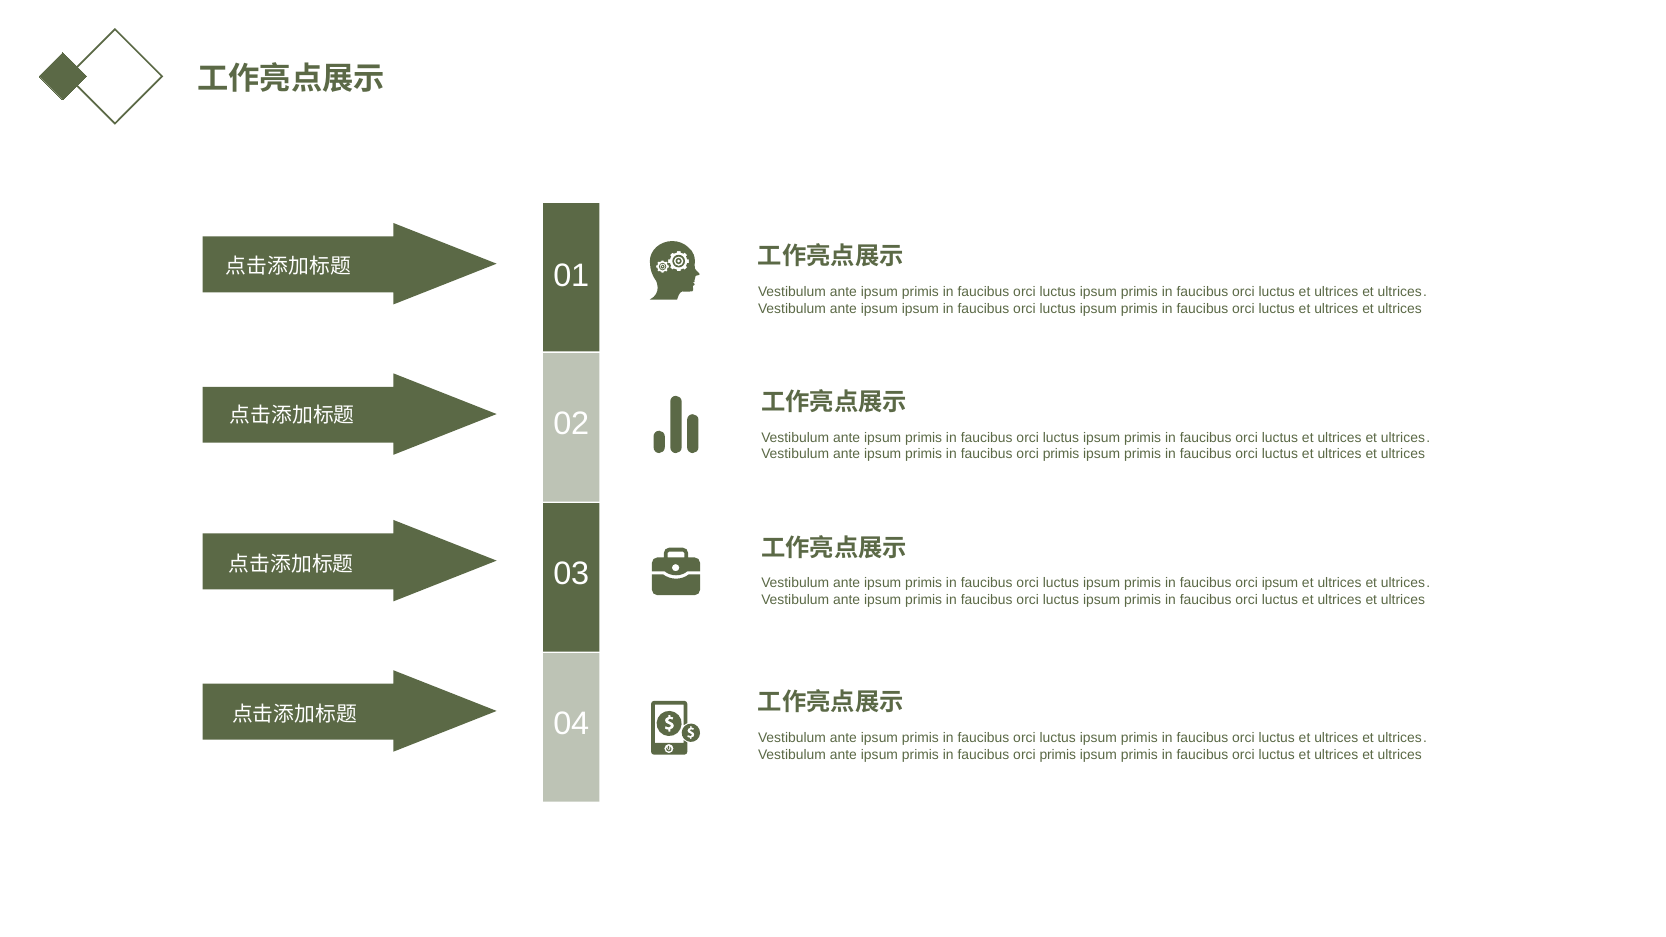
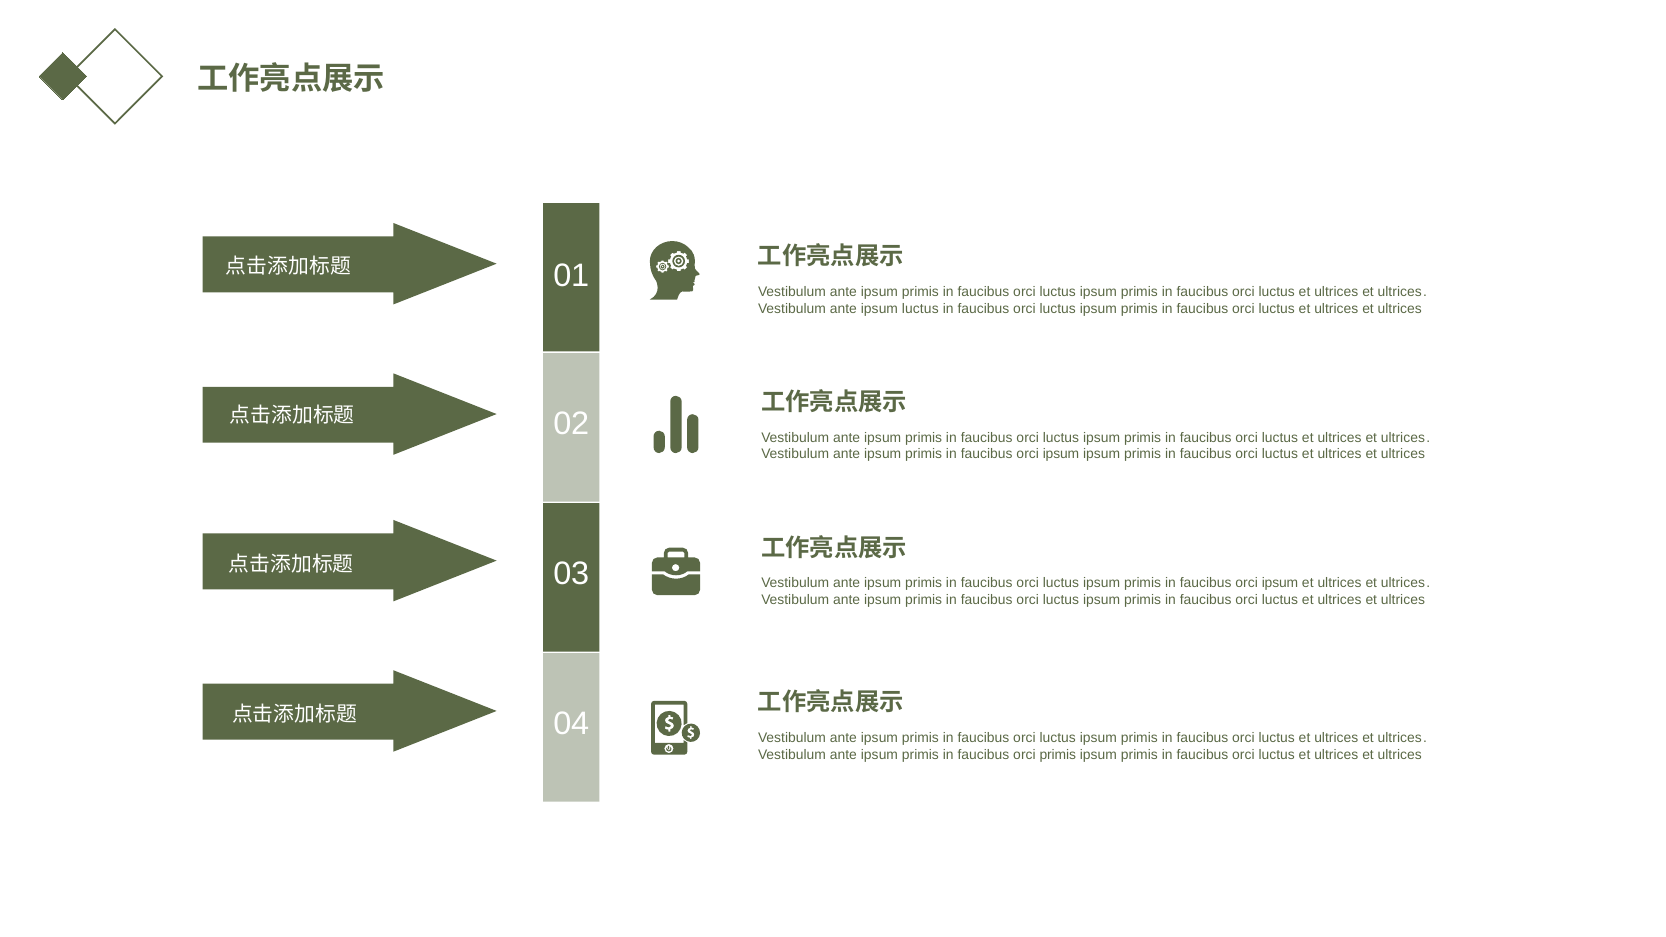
ipsum ipsum: ipsum -> luctus (920, 309)
primis: primis -> ipsum (1061, 454)
